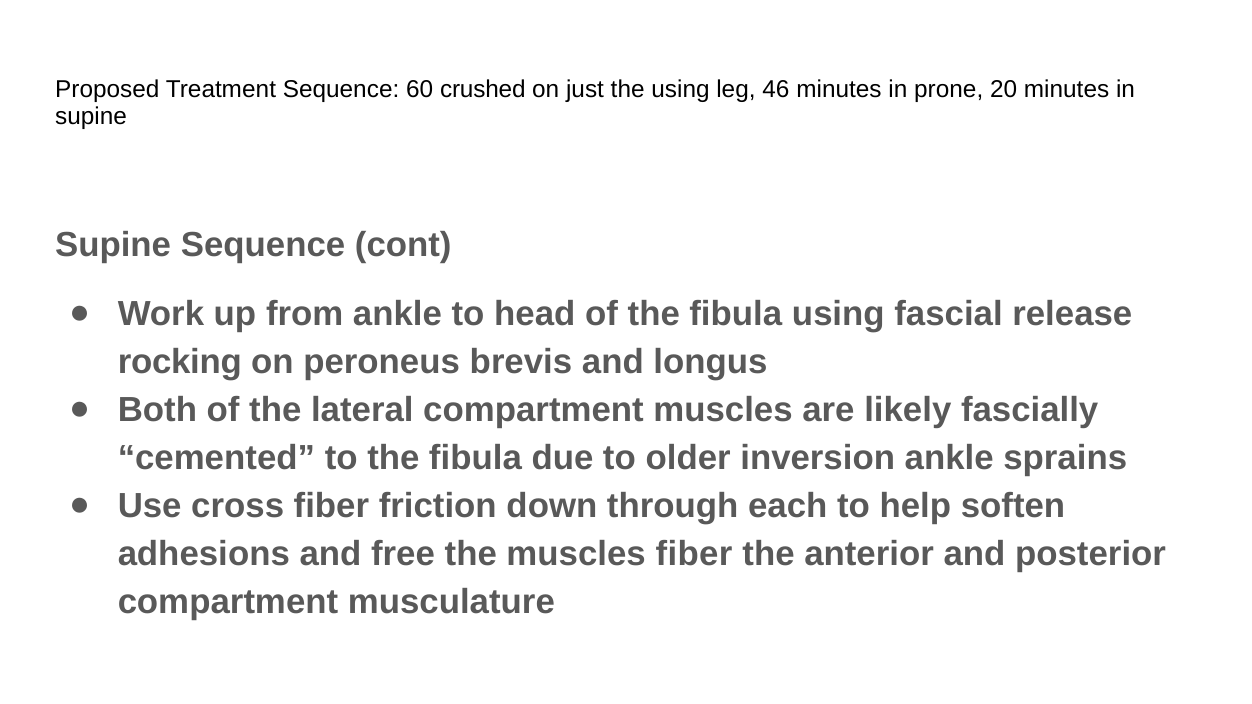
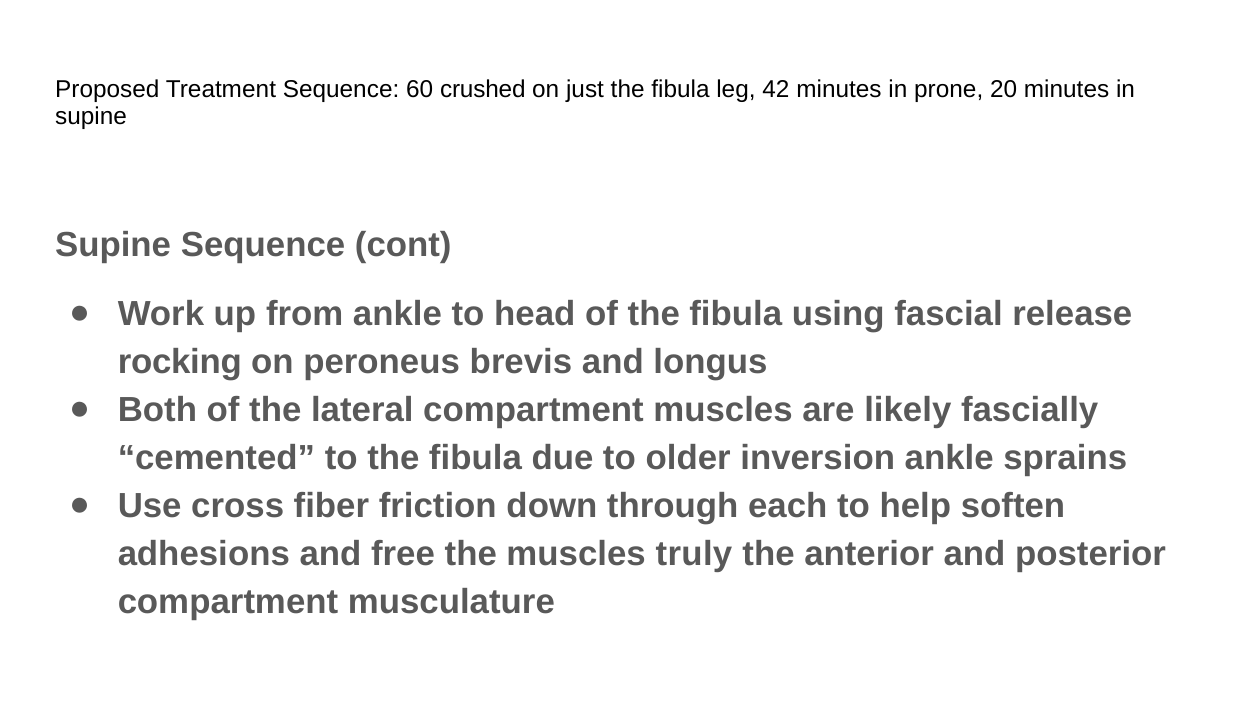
just the using: using -> fibula (680, 90)
46: 46 -> 42 (776, 90)
muscles fiber: fiber -> truly (694, 554)
